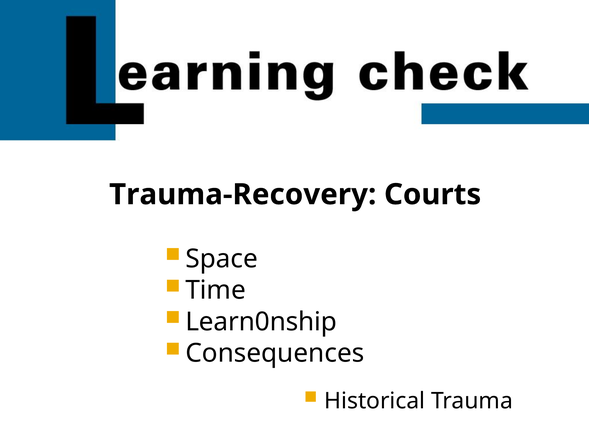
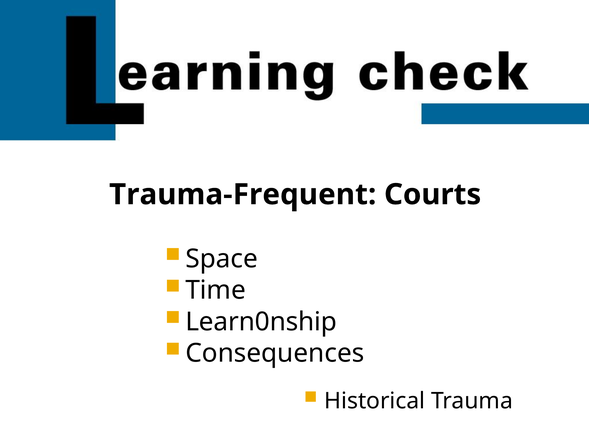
Trauma-Recovery: Trauma-Recovery -> Trauma-Frequent (243, 194)
